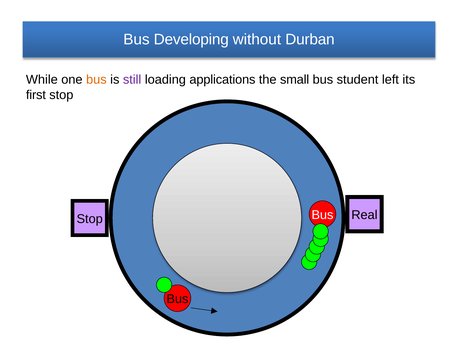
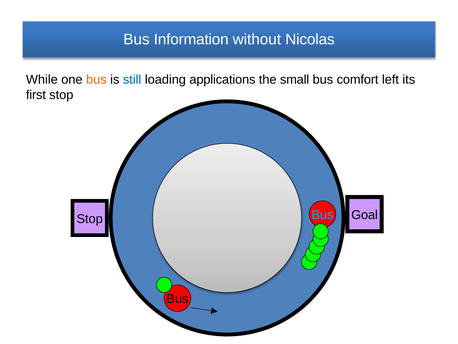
Developing: Developing -> Information (191, 39)
Durban: Durban -> Nicolas (310, 39)
still colour: purple -> blue (132, 79)
student: student -> comfort (358, 79)
Bus colour: white -> light blue (322, 215)
Real: Real -> Goal (365, 215)
